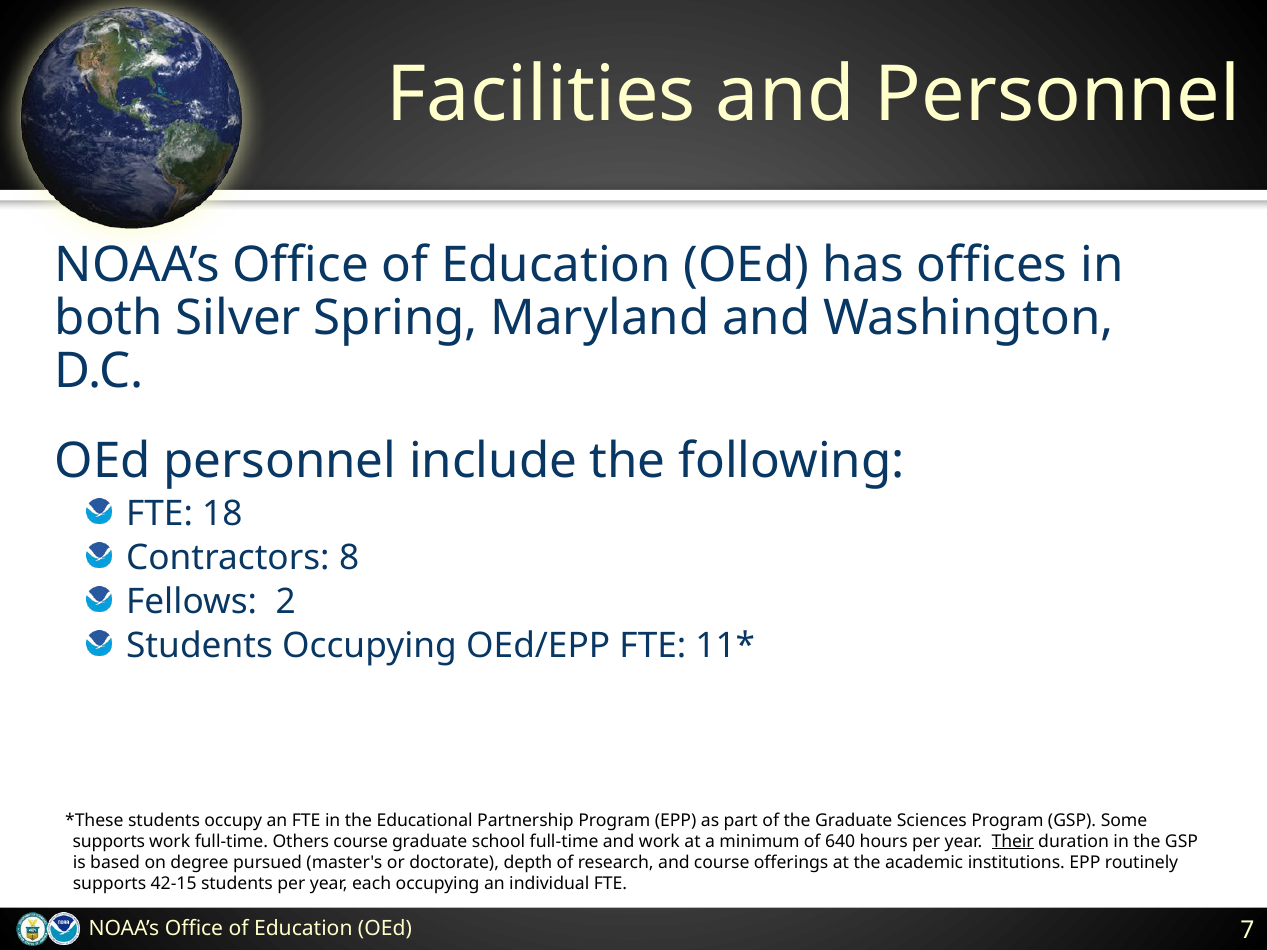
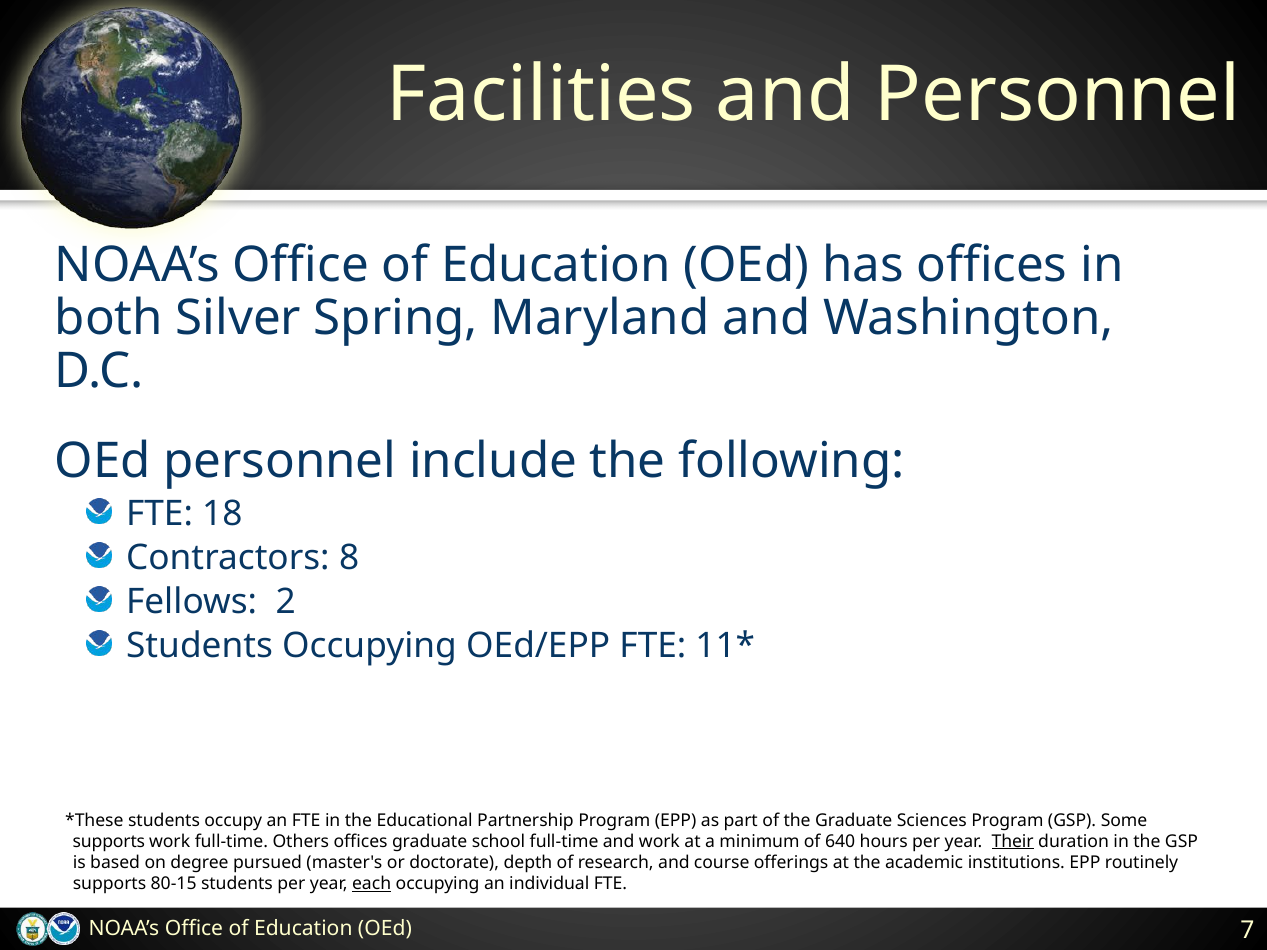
Others course: course -> offices (361, 842)
42-15: 42-15 -> 80-15 (174, 884)
each underline: none -> present (372, 884)
